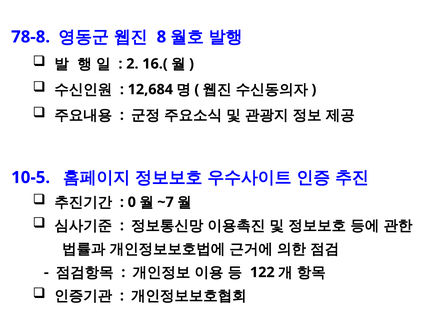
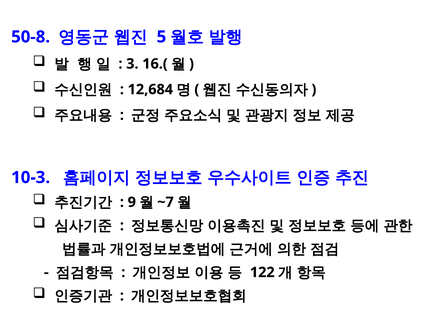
78-8: 78-8 -> 50-8 (31, 37)
8: 8 -> 5 (161, 37)
2: 2 -> 3 (132, 64)
10-5: 10-5 -> 10-3 (31, 177)
0: 0 -> 9 (132, 202)
